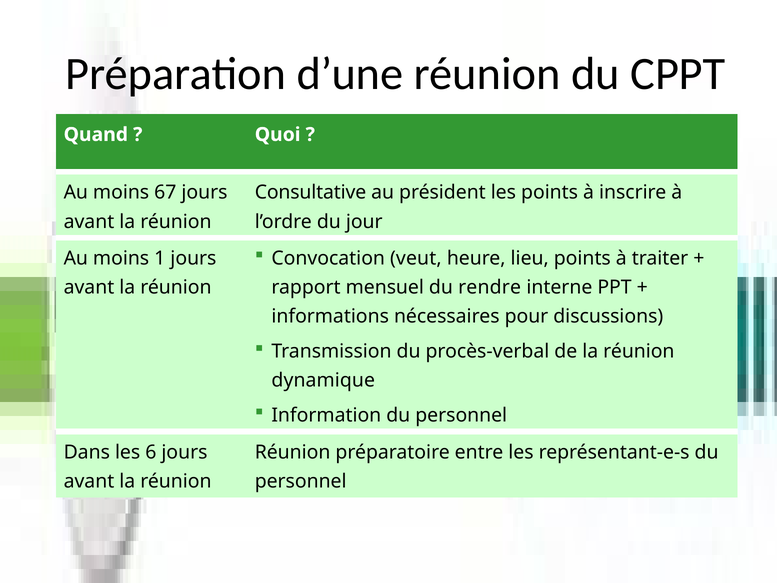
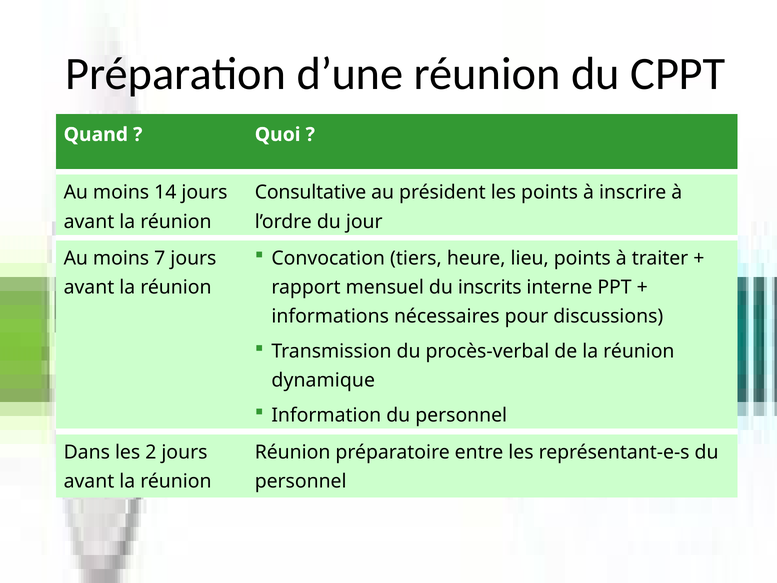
67: 67 -> 14 (165, 192)
veut: veut -> tiers (416, 258)
1: 1 -> 7 (160, 258)
rendre: rendre -> inscrits (490, 287)
6: 6 -> 2 (151, 452)
